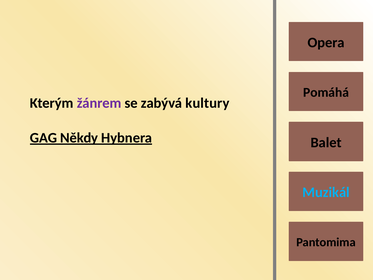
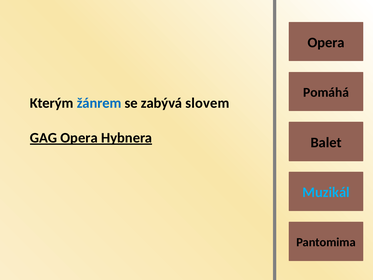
žánrem colour: purple -> blue (99, 103)
kultury: kultury -> slovem (207, 103)
GAG Někdy: Někdy -> Opera (79, 138)
